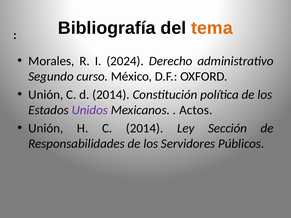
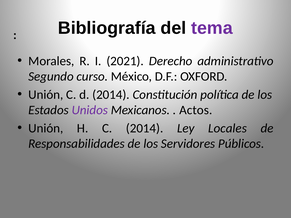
tema colour: orange -> purple (212, 28)
2024: 2024 -> 2021 (125, 61)
Sección: Sección -> Locales (228, 128)
